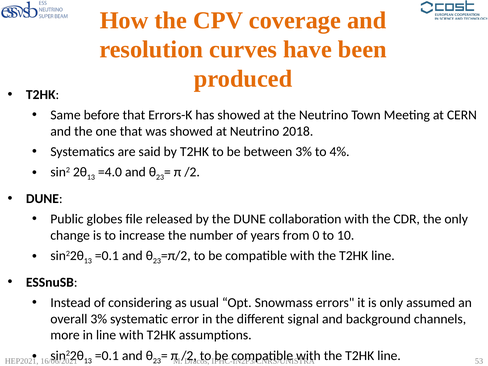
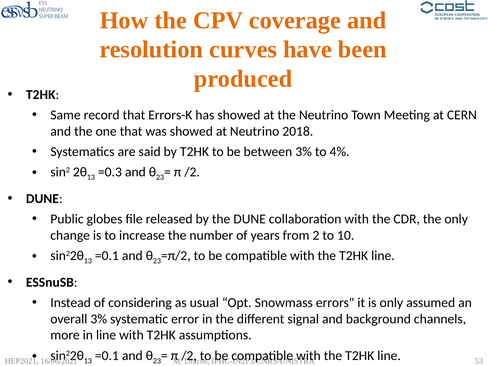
before: before -> record (102, 115)
=4.0: =4.0 -> =0.3 (110, 172)
0: 0 -> 2 (316, 235)
